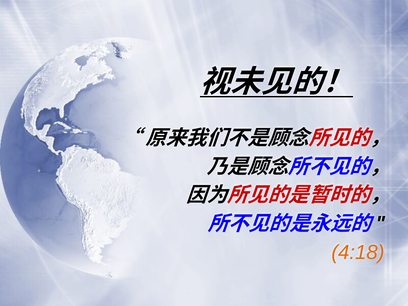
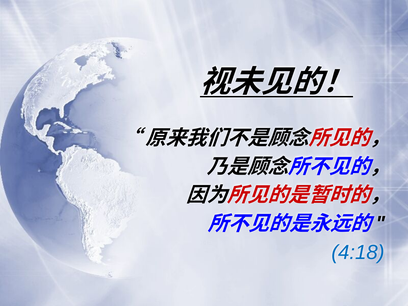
4:18 colour: orange -> blue (358, 252)
